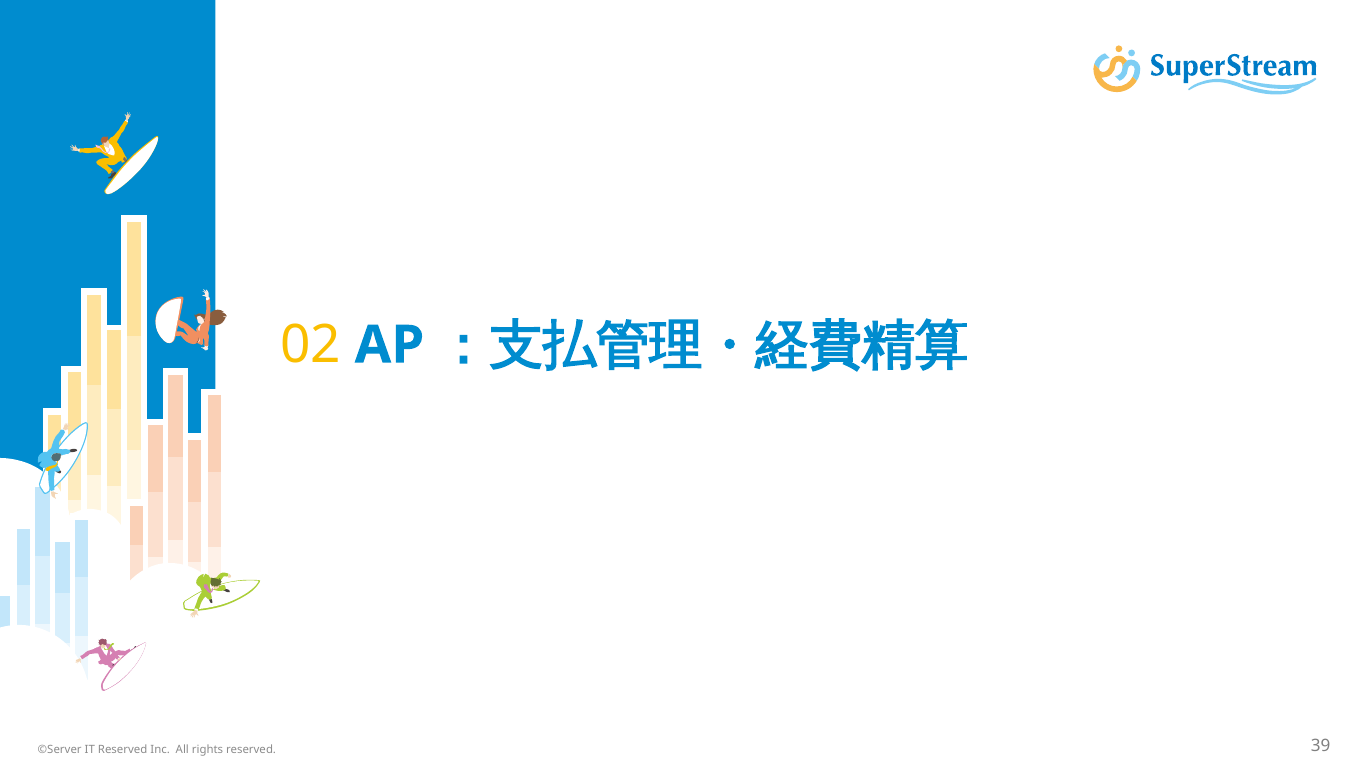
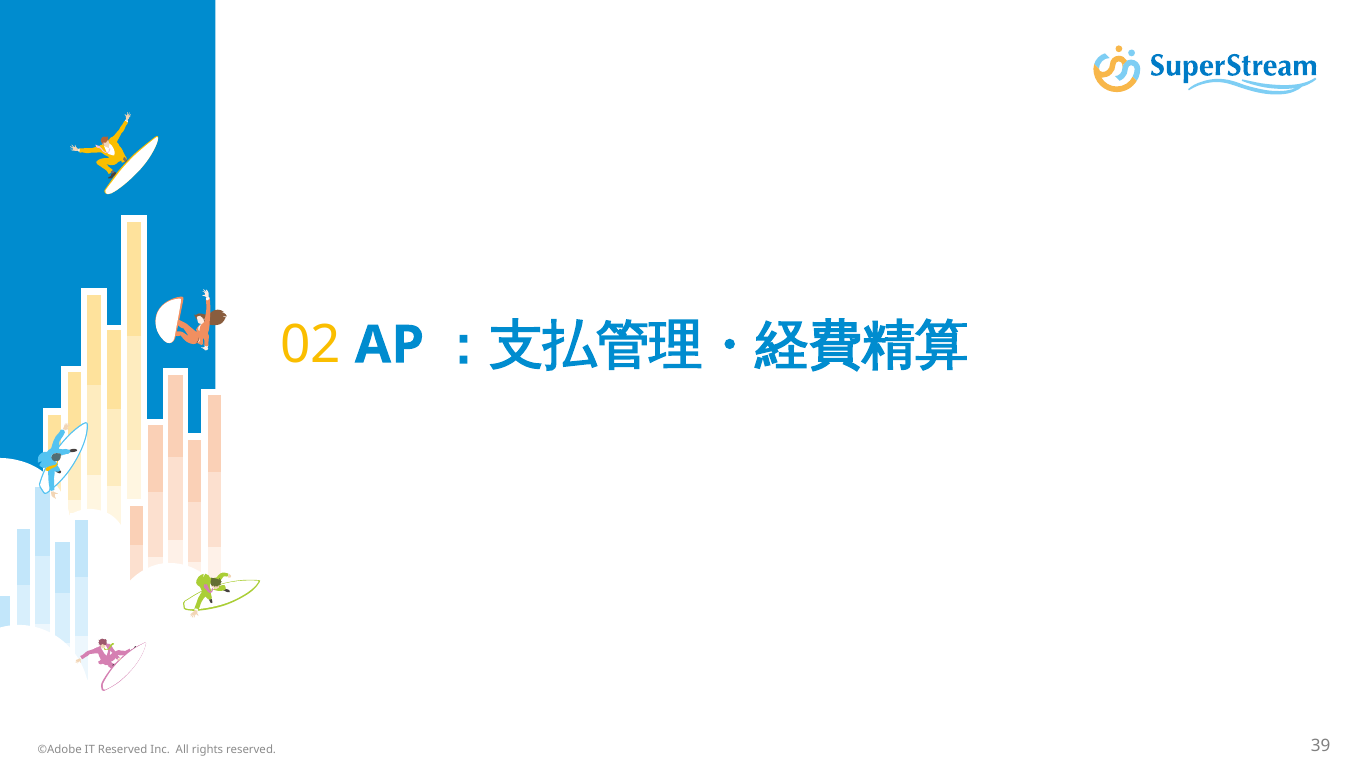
©Server: ©Server -> ©Adobe (60, 750)
